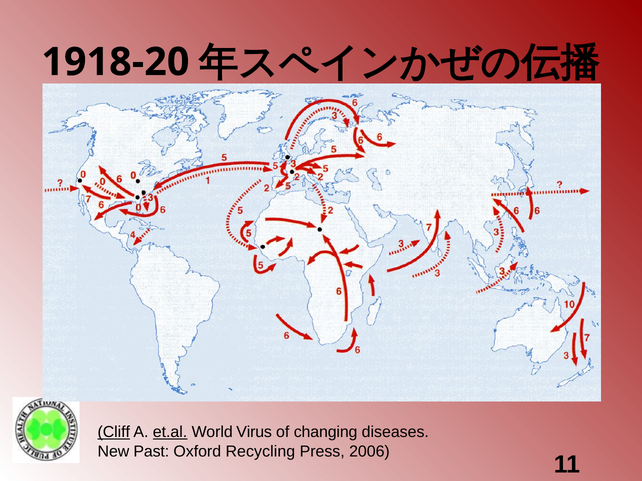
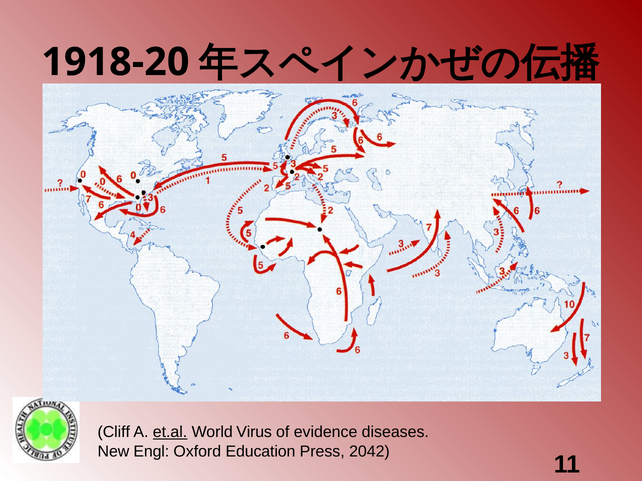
Cliff underline: present -> none (114, 433)
changing: changing -> evidence (326, 433)
Past: Past -> Engl (151, 452)
Recycling: Recycling -> Education (260, 452)
2006: 2006 -> 2042 (369, 452)
